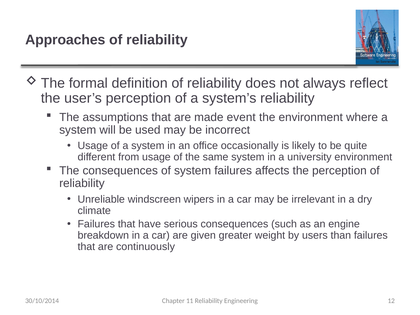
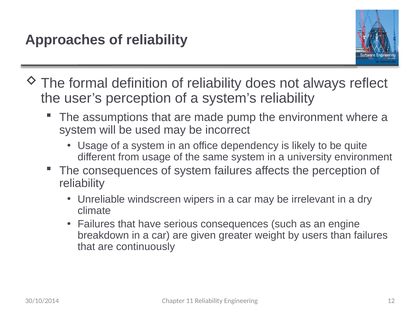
event: event -> pump (241, 117)
occasionally: occasionally -> dependency (250, 146)
